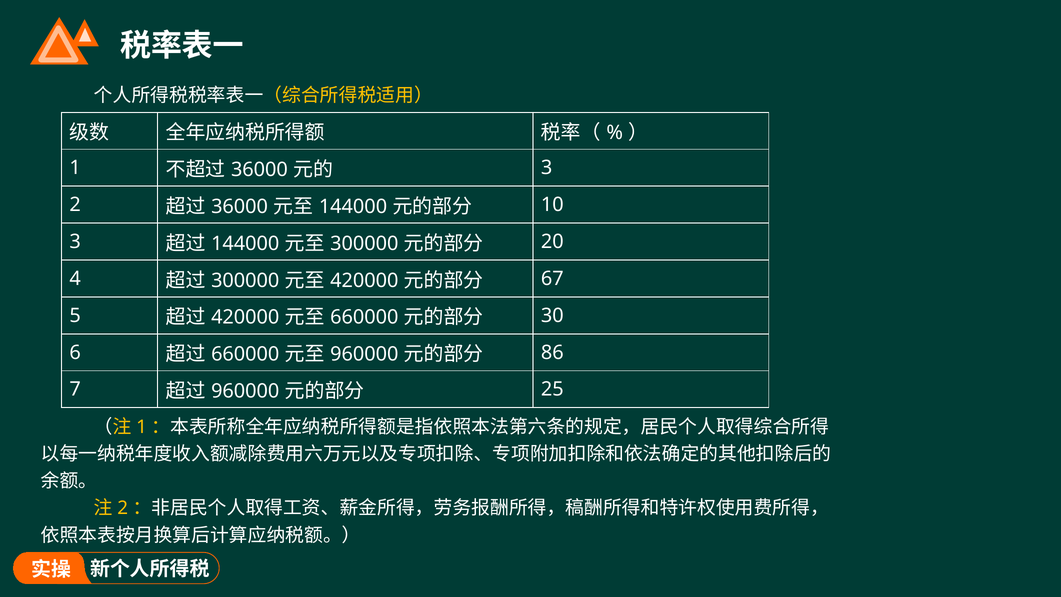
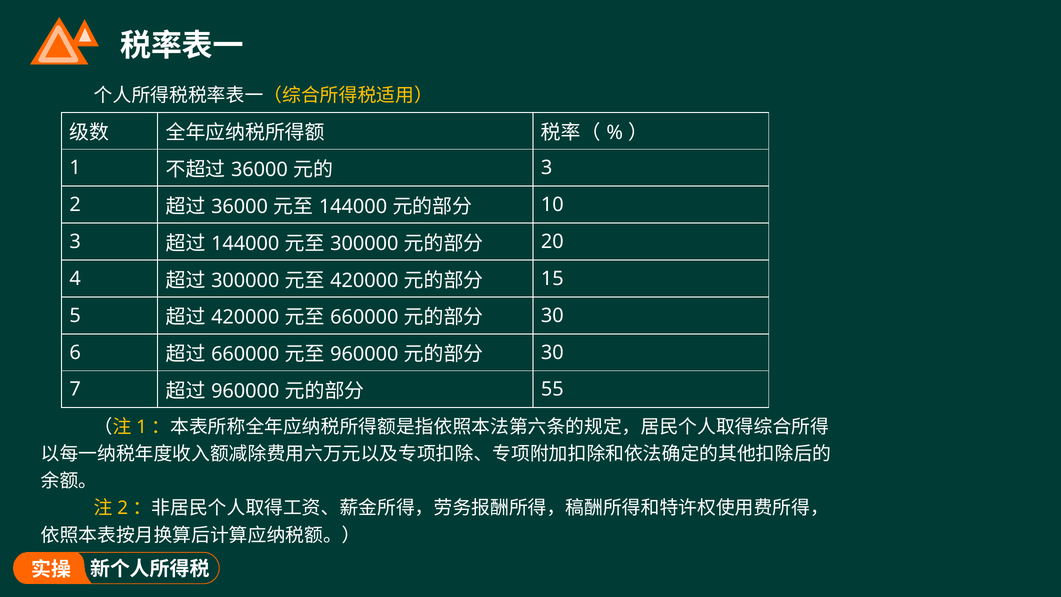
67: 67 -> 15 (552, 279)
86: 86 -> 30 (552, 352)
25: 25 -> 55 (552, 389)
